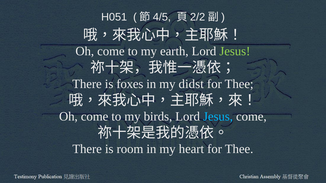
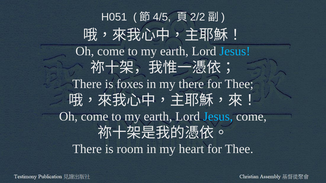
Jesus colour: light green -> light blue (235, 51)
my didst: didst -> there (191, 84)
birds: birds -> earth (158, 117)
